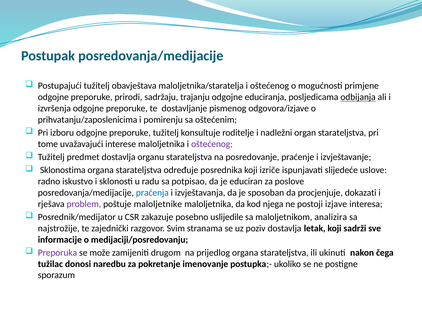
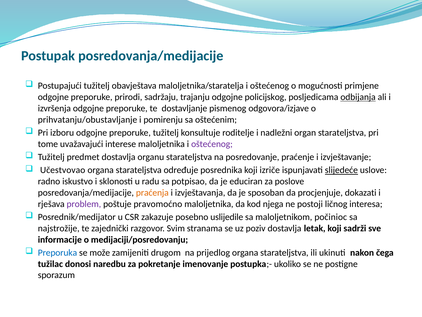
educiranja: educiranja -> policijskog (266, 97)
prihvatanju/zaposlenicima: prihvatanju/zaposlenicima -> prihvatanju/obustavljanje (88, 119)
Sklonostima: Sklonostima -> Učestvovao (63, 170)
slijedeće underline: none -> present (341, 170)
praćenja colour: blue -> orange (152, 192)
maloljetnike: maloljetnike -> pravomoćno (158, 204)
izjave: izjave -> ličnog (336, 204)
analizira: analizira -> počinioc (331, 217)
Preporuka colour: purple -> blue (57, 252)
